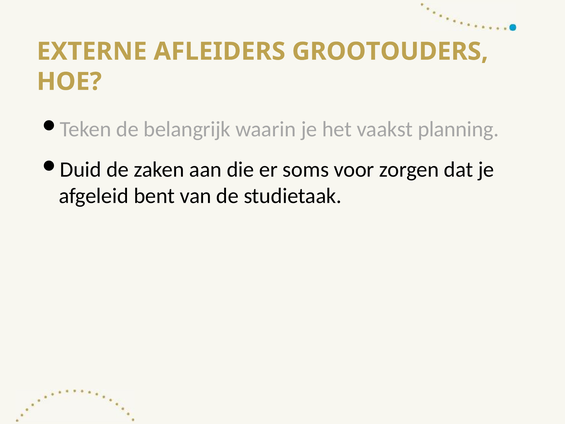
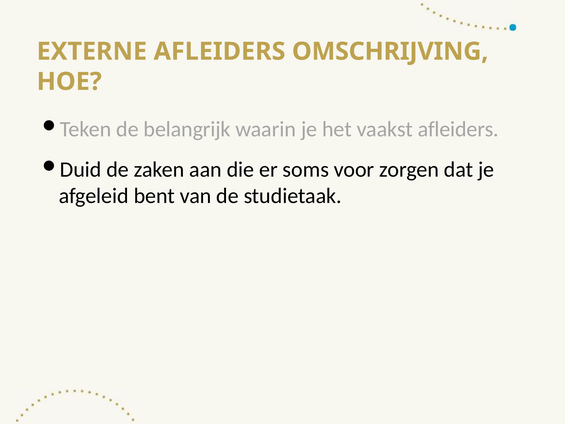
GROOTOUDERS: GROOTOUDERS -> OMSCHRIJVING (390, 51)
vaakst planning: planning -> afleiders (458, 129)
